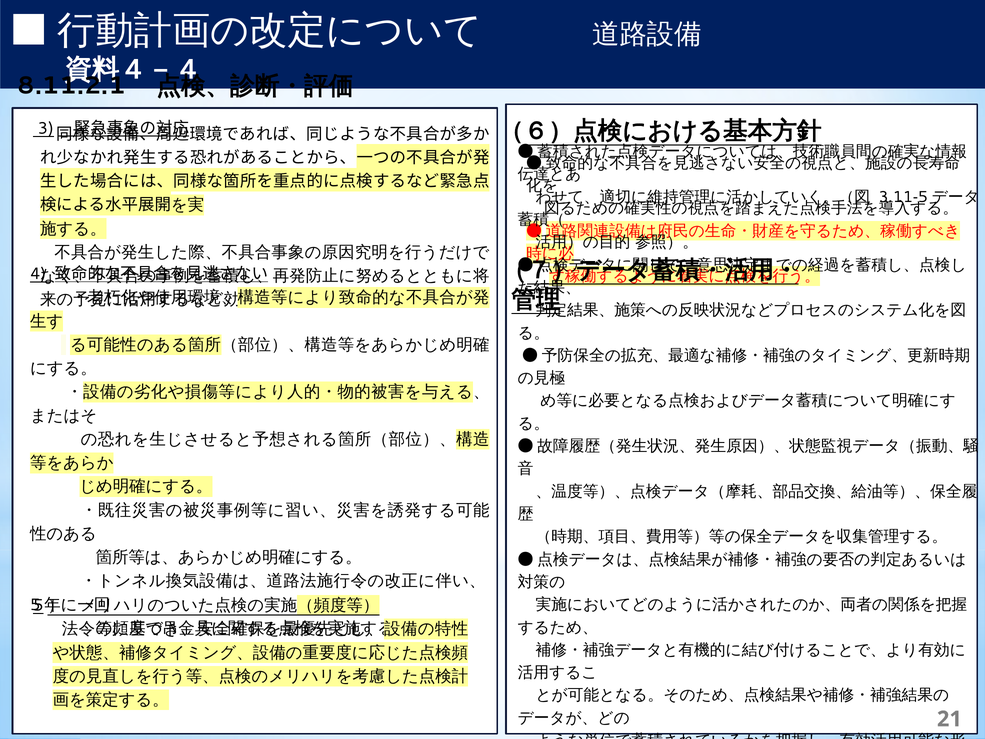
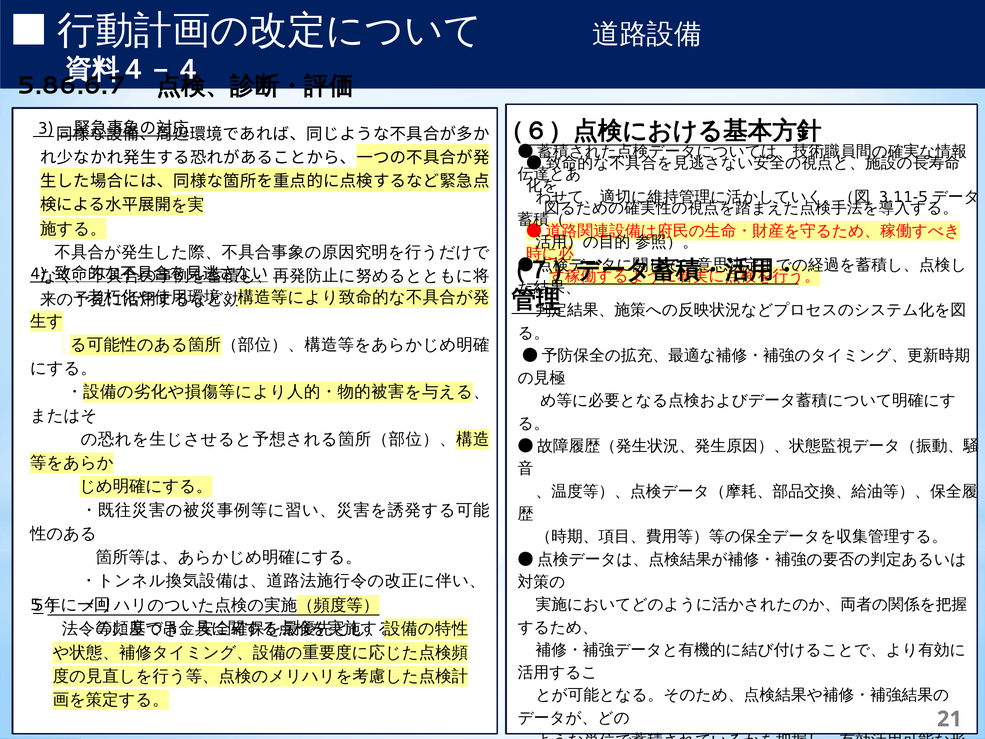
8.11.2.1: 8.11.2.1 -> 5.86.6.7 (72, 86)
